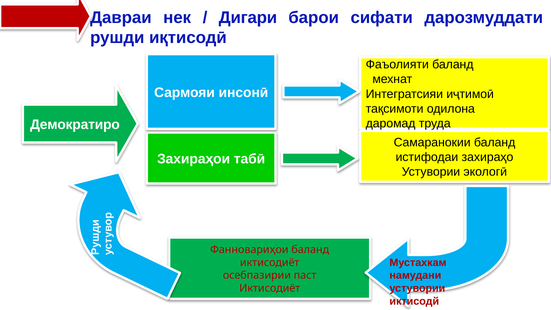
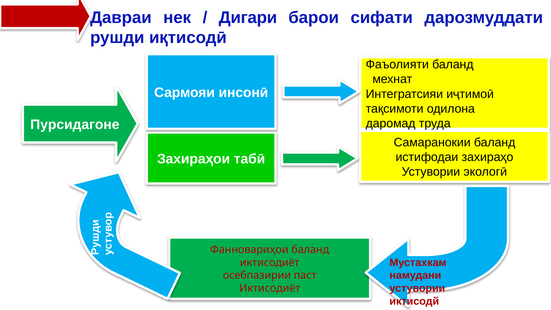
Демократиро: Демократиро -> Пурсидагоне (75, 125)
